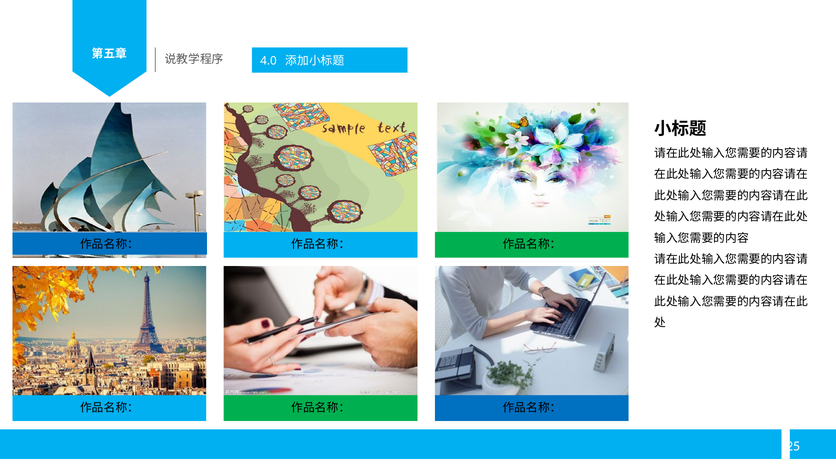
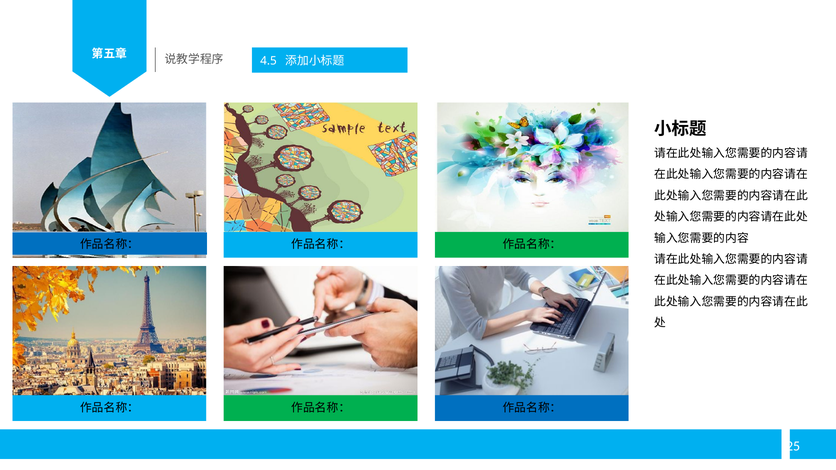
4.0: 4.0 -> 4.5 (268, 61)
